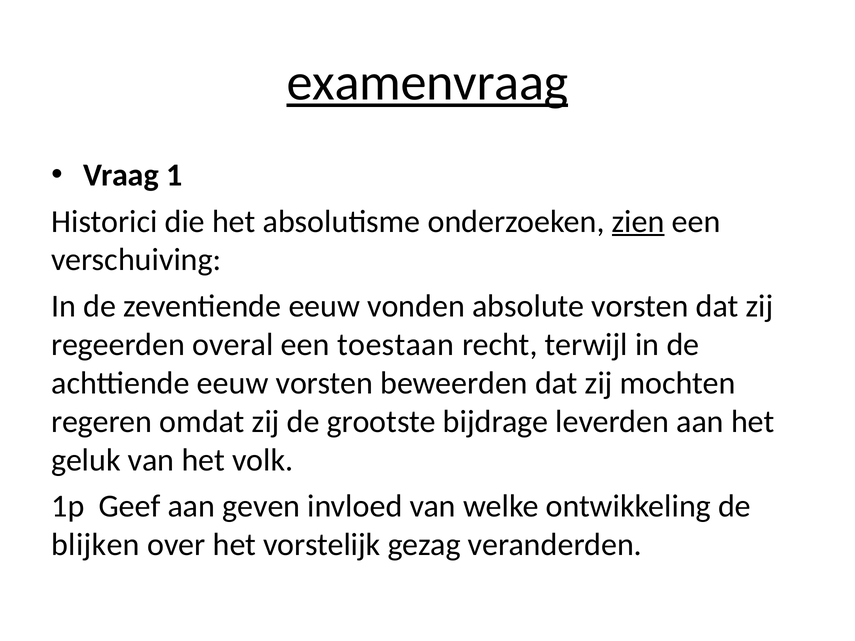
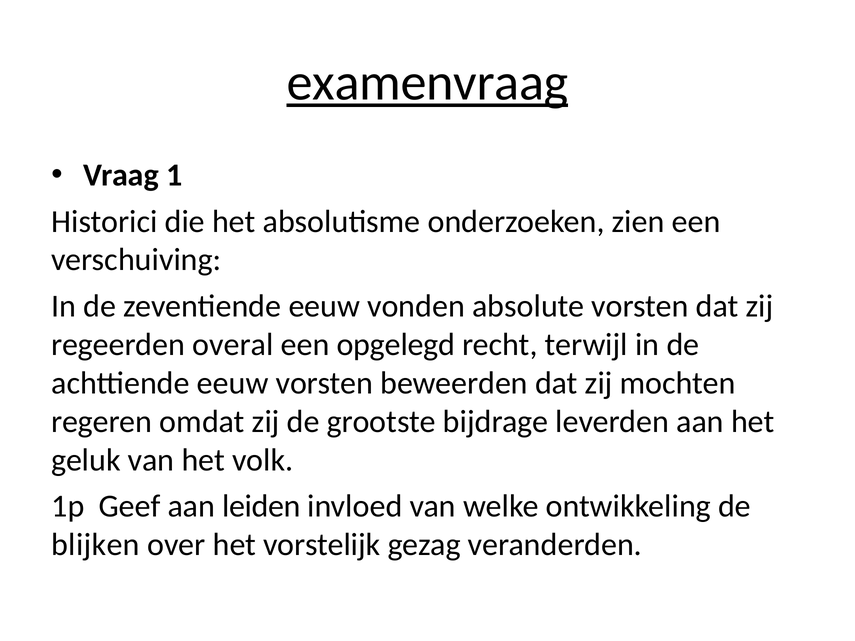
zien underline: present -> none (638, 222)
toestaan: toestaan -> opgelegd (396, 345)
geven: geven -> leiden (261, 506)
